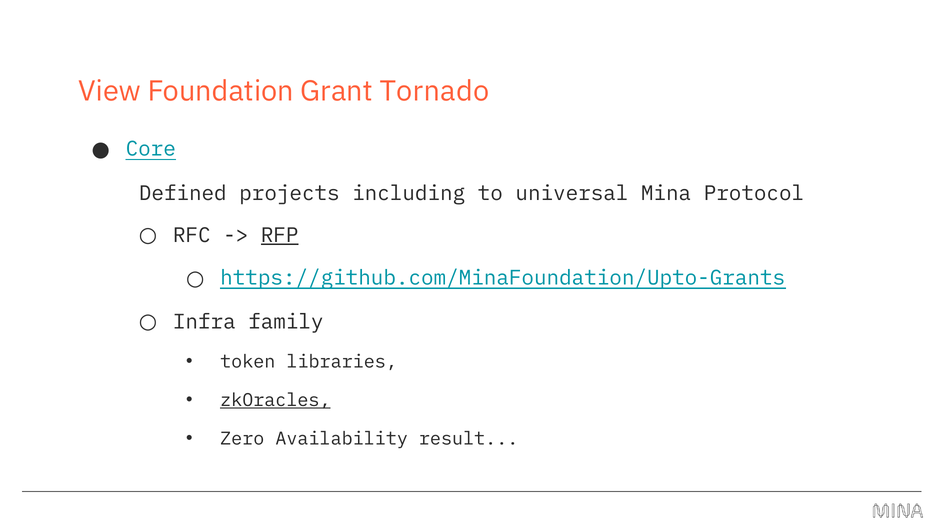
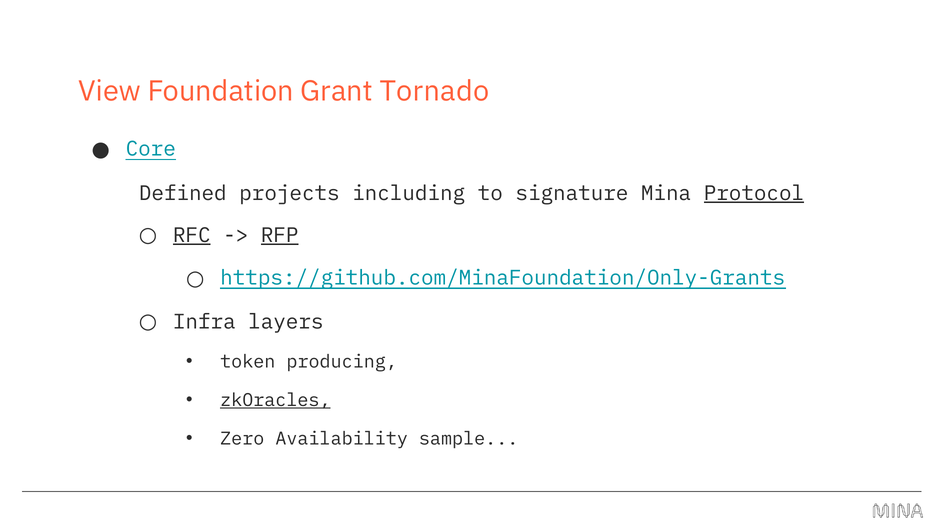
universal: universal -> signature (572, 193)
Protocol underline: none -> present (754, 193)
RFC underline: none -> present (192, 235)
https://github.com/MinaFoundation/Upto-Grants: https://github.com/MinaFoundation/Upto-Grants -> https://github.com/MinaFoundation/Only-Grants (503, 277)
family: family -> layers (286, 322)
libraries: libraries -> producing (342, 361)
result: result -> sample (469, 438)
